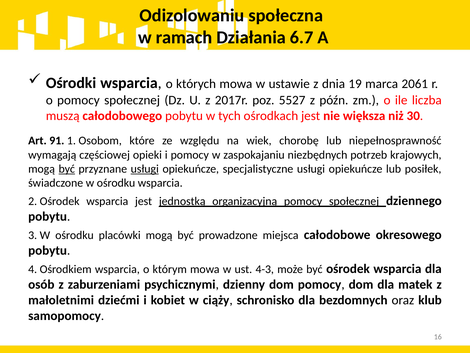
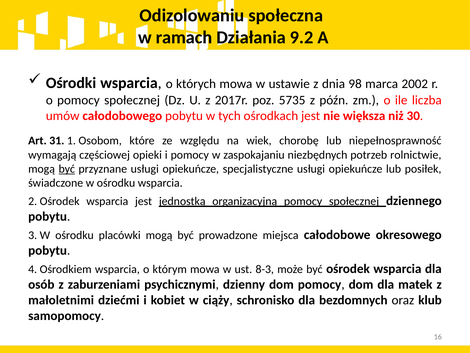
6.7: 6.7 -> 9.2 (302, 37)
19: 19 -> 98 (355, 84)
2061: 2061 -> 2002 (415, 84)
5527: 5527 -> 5735 (292, 100)
muszą: muszą -> umów (63, 116)
91: 91 -> 31 (57, 141)
krajowych: krajowych -> rolnictwie (416, 155)
usługi underline: present -> none (145, 169)
4-3: 4-3 -> 8-3 (265, 269)
